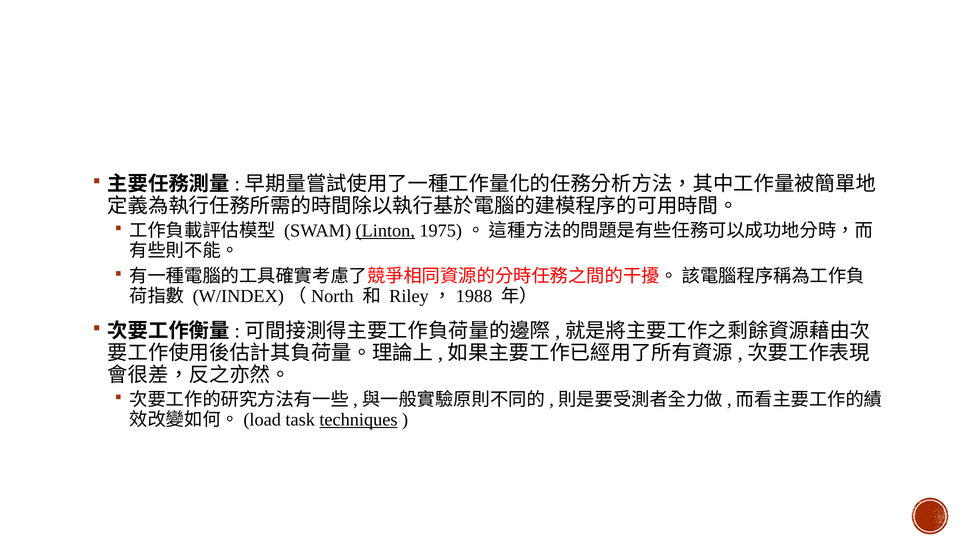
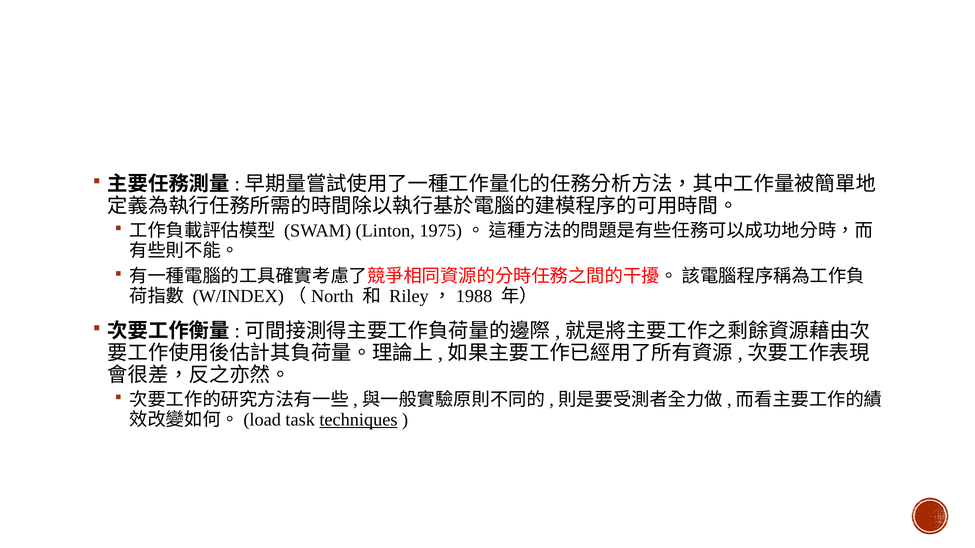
Linton underline: present -> none (385, 231)
